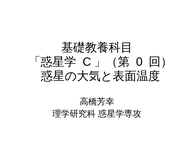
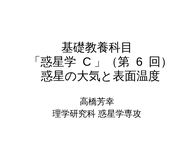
0: 0 -> 6 (139, 62)
